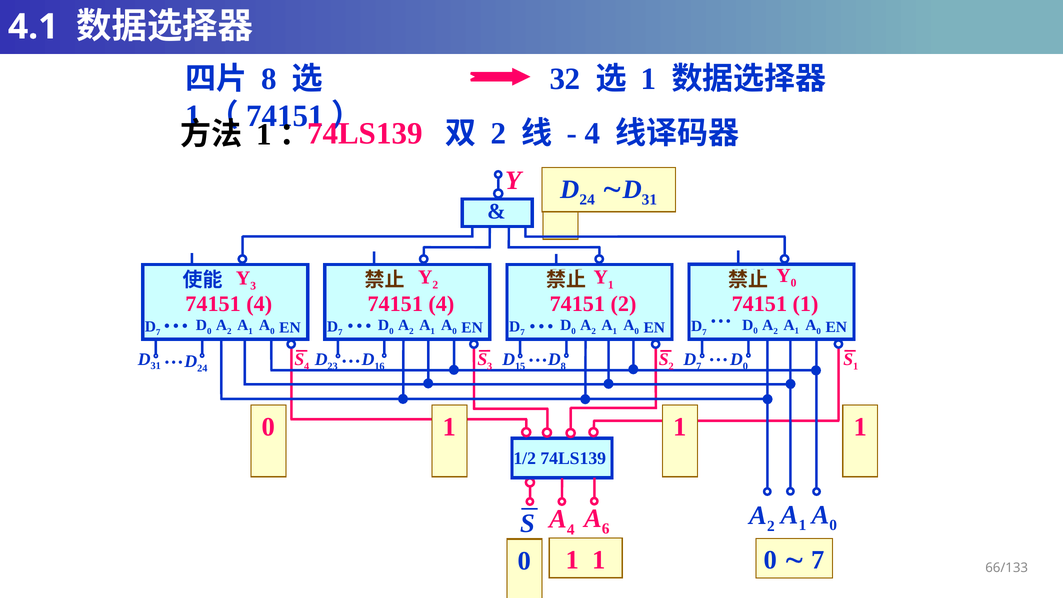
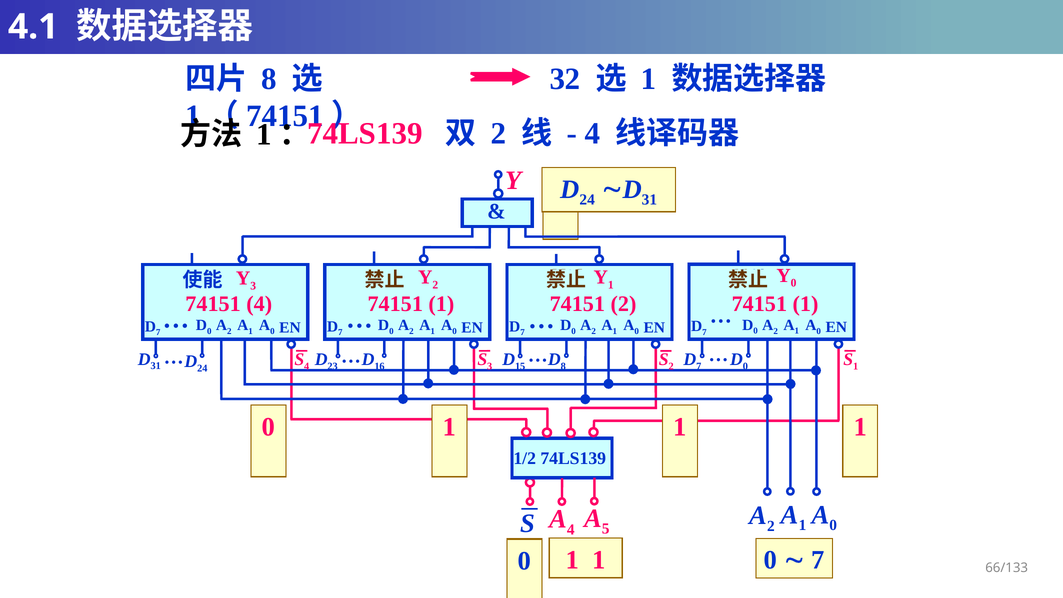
4: 4 -> 1 (441, 304)
6: 6 -> 5 (606, 529)
